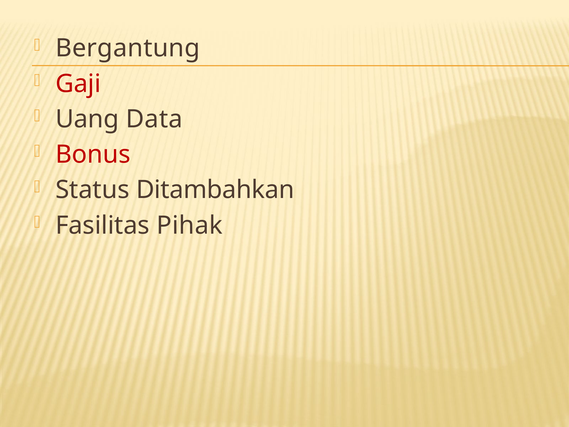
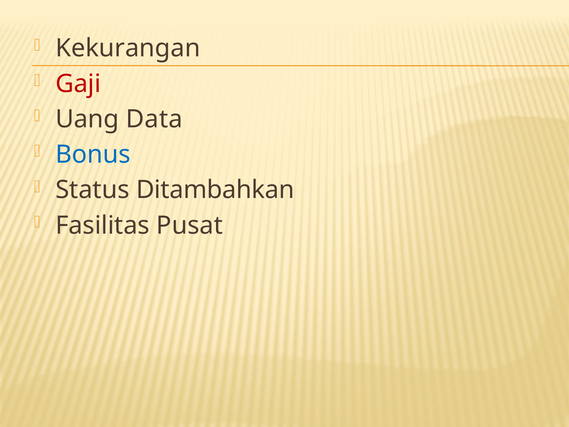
Bergantung: Bergantung -> Kekurangan (128, 48)
Bonus colour: red -> blue (93, 154)
Pihak: Pihak -> Pusat (190, 225)
